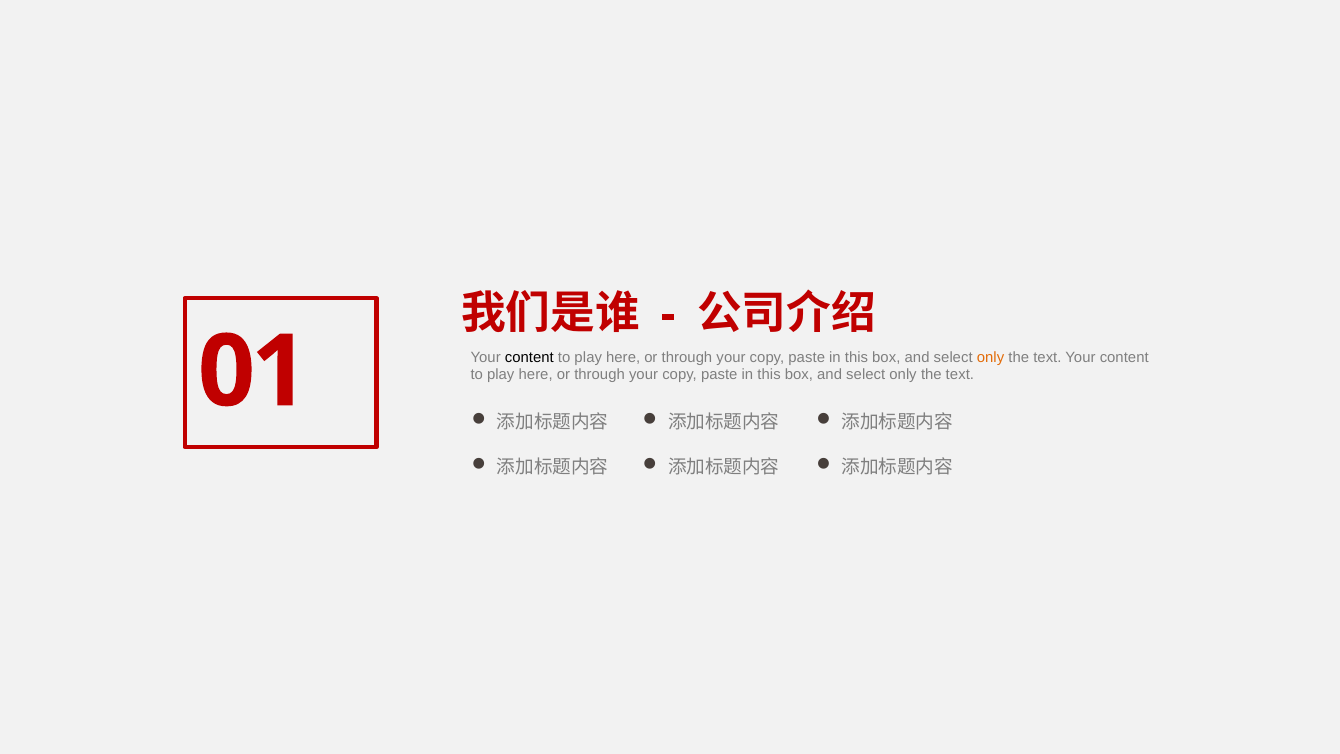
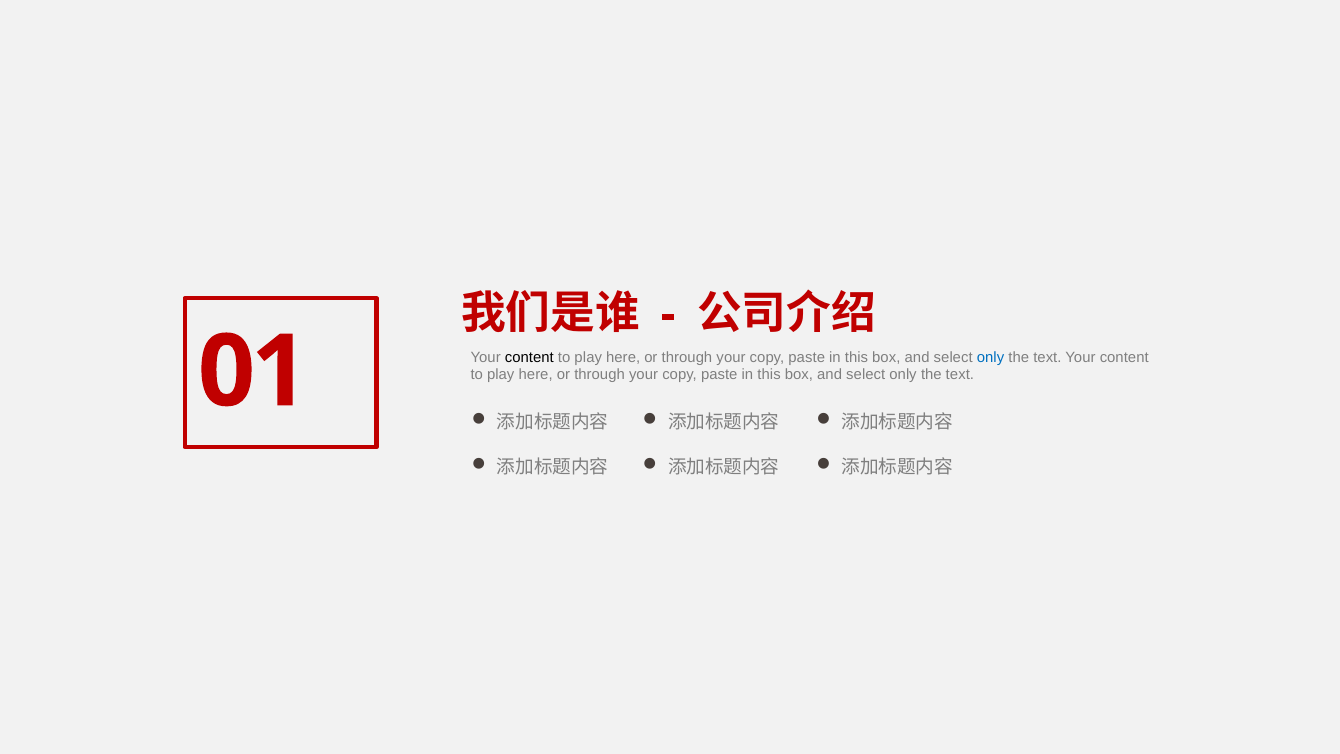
only colour: orange -> blue (990, 357)
